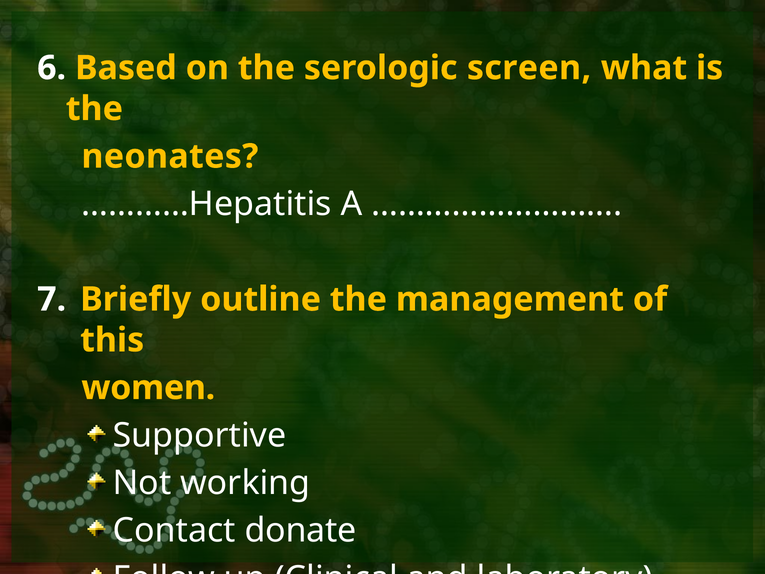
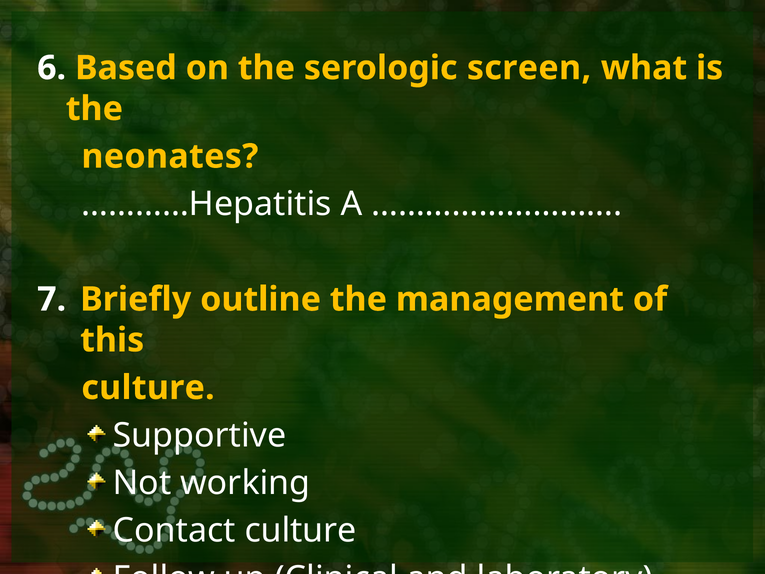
women: women -> culture (148, 388)
Contact donate: donate -> culture (301, 530)
